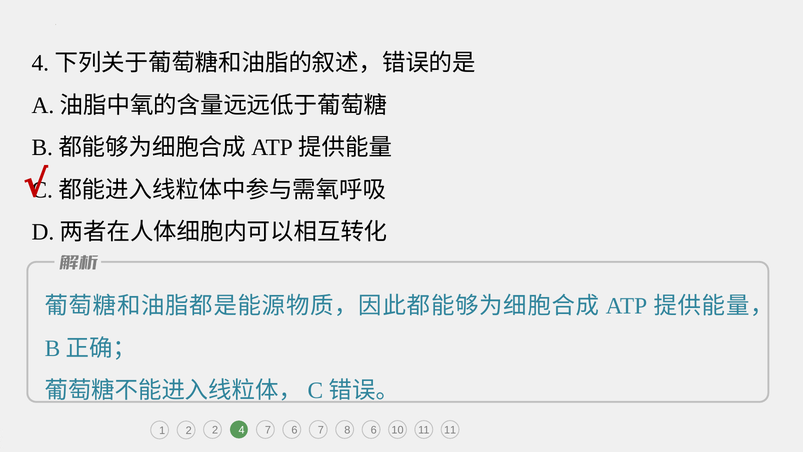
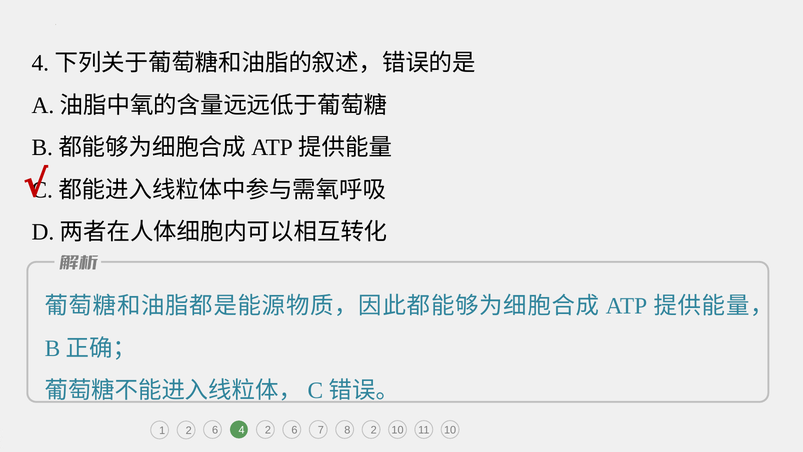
1 2 2: 2 -> 6 (215, 430)
4 7: 7 -> 2 (268, 430)
8 6: 6 -> 2 (374, 430)
11 11: 11 -> 10 (450, 430)
